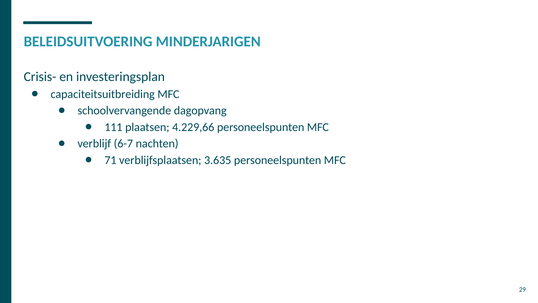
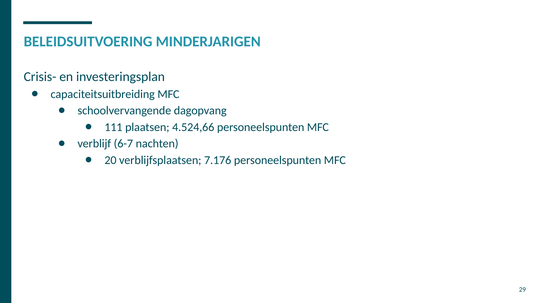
4.229,66: 4.229,66 -> 4.524,66 (193, 127)
71: 71 -> 20 (110, 160)
3.635: 3.635 -> 7.176 (218, 160)
